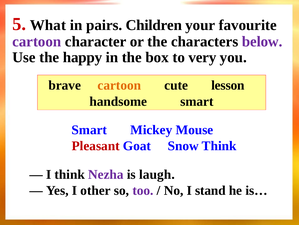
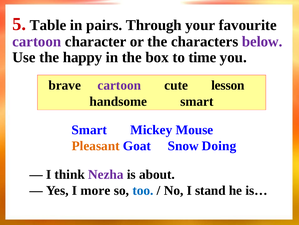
What: What -> Table (48, 25)
Children: Children -> Through (154, 25)
very: very -> time (202, 57)
cartoon colour: orange -> purple (119, 85)
Pleasant colour: red -> orange (96, 145)
Snow Think: Think -> Doing (219, 145)
laugh: laugh -> about (157, 174)
other: other -> more (95, 190)
too colour: purple -> blue (143, 190)
